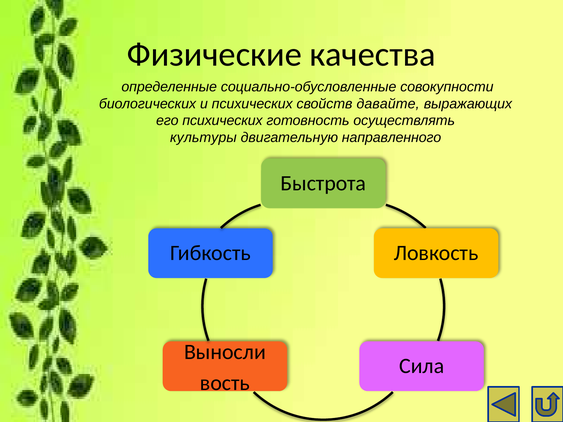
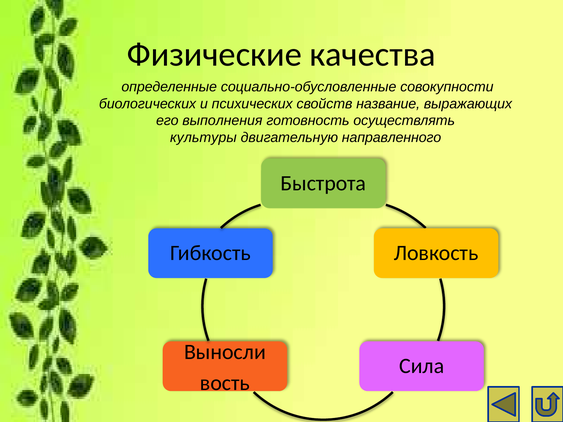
давайте: давайте -> название (388, 104)
его психических: психических -> выполнения (222, 121)
